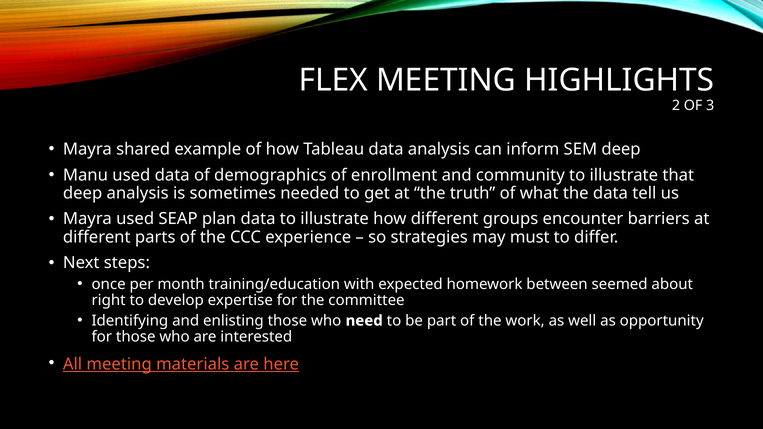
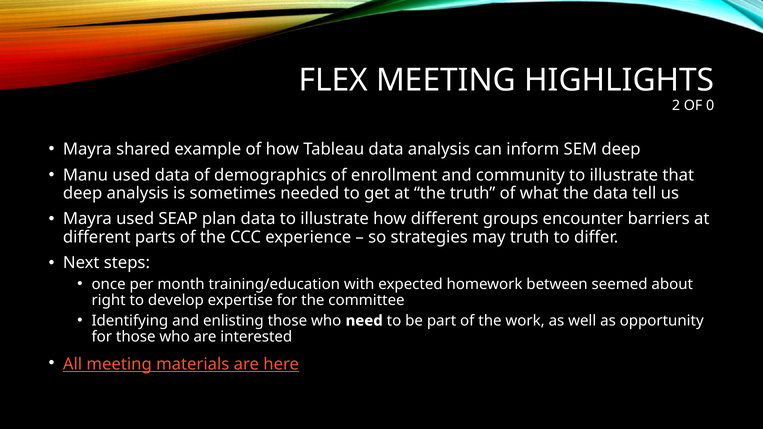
3: 3 -> 0 (710, 105)
may must: must -> truth (530, 237)
